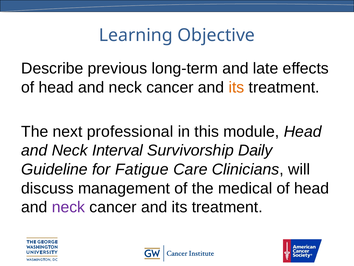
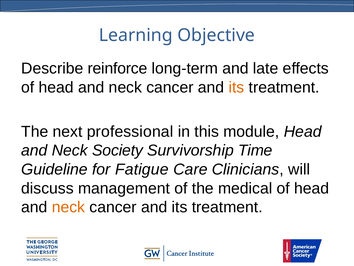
previous: previous -> reinforce (117, 68)
Interval: Interval -> Society (118, 150)
Daily: Daily -> Time (255, 150)
neck colour: purple -> orange (68, 207)
